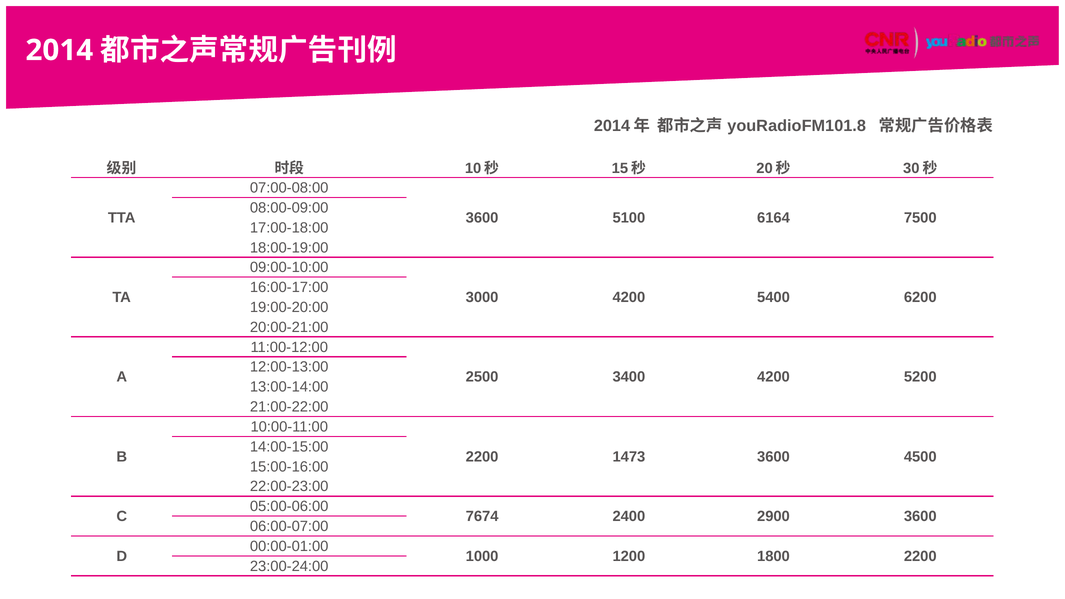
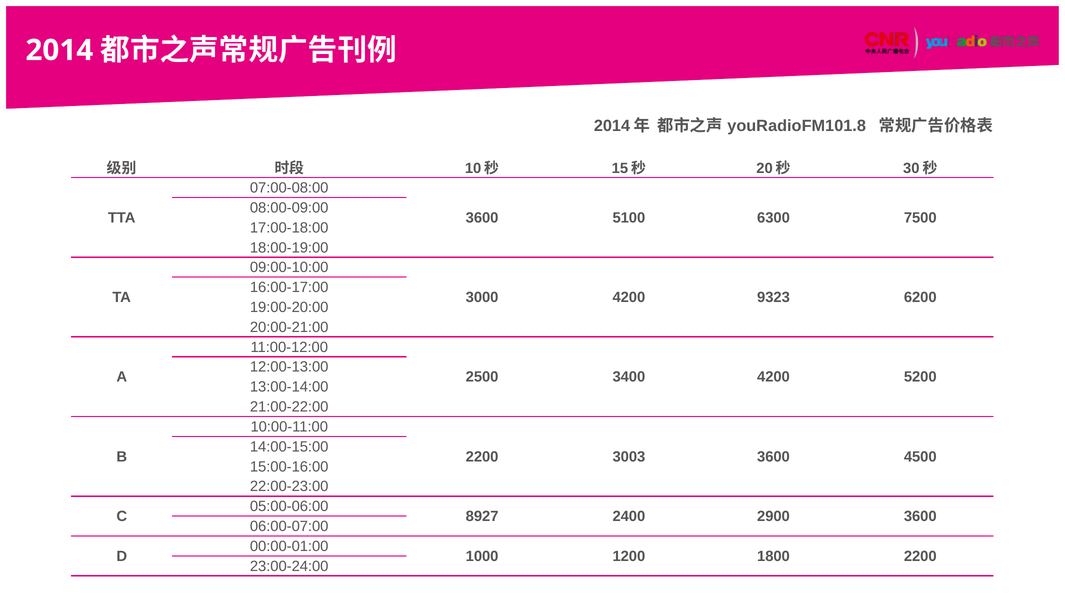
6164: 6164 -> 6300 (774, 218)
5400: 5400 -> 9323 (774, 297)
1473: 1473 -> 3003 (629, 457)
7674: 7674 -> 8927 (482, 517)
